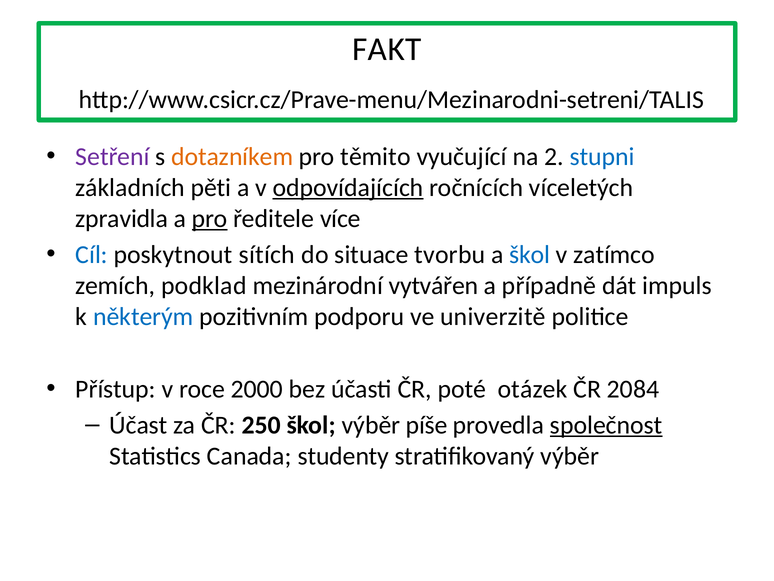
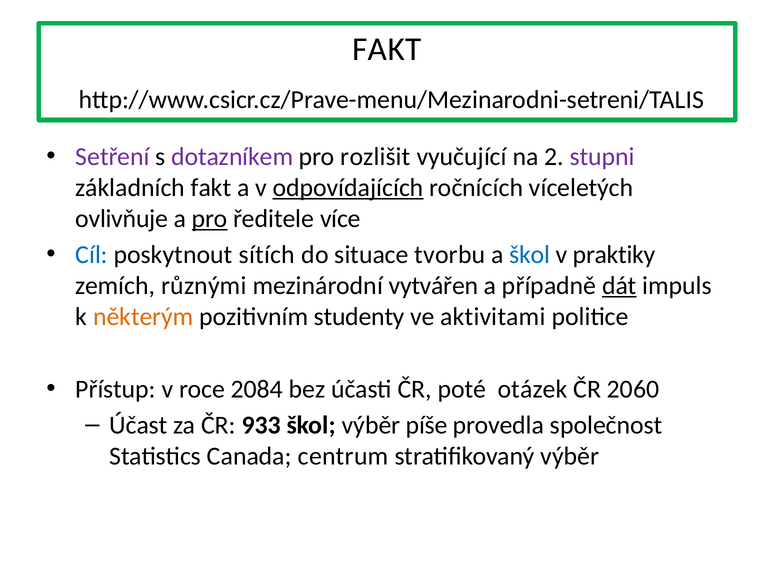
dotazníkem colour: orange -> purple (232, 157)
těmito: těmito -> rozlišit (375, 157)
stupni colour: blue -> purple (602, 157)
základních pěti: pěti -> fakt (211, 188)
zpravidla: zpravidla -> ovlivňuje (122, 219)
zatímco: zatímco -> praktiky (614, 255)
podklad: podklad -> různými (204, 286)
dát underline: none -> present (619, 286)
některým colour: blue -> orange (143, 317)
podporu: podporu -> studenty (359, 317)
univerzitě: univerzitě -> aktivitami (493, 317)
2000: 2000 -> 2084 (257, 389)
2084: 2084 -> 2060 (633, 389)
250: 250 -> 933 (261, 425)
společnost underline: present -> none (606, 425)
studenty: studenty -> centrum (343, 456)
